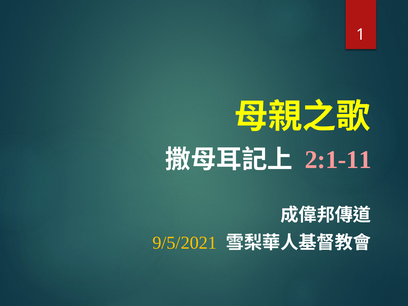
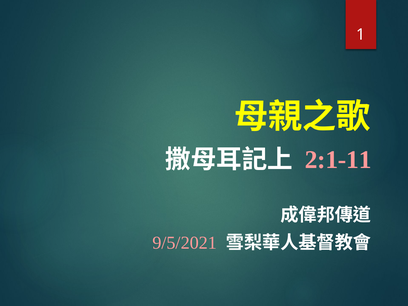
9/5/2021 colour: yellow -> pink (185, 243)
